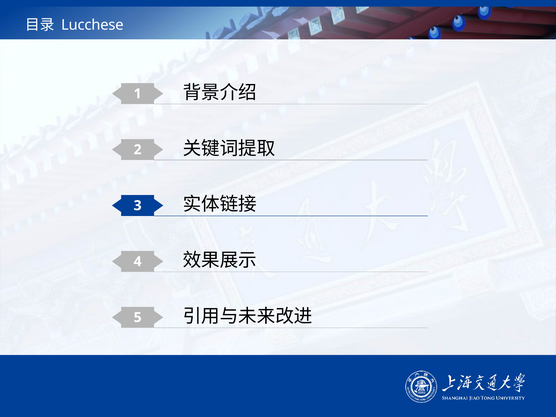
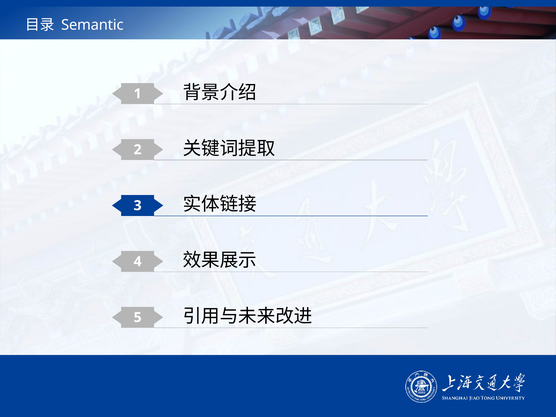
Lucchese: Lucchese -> Semantic (92, 25)
